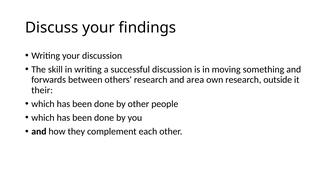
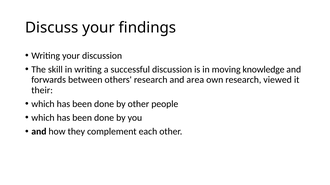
something: something -> knowledge (264, 70)
outside: outside -> viewed (278, 80)
